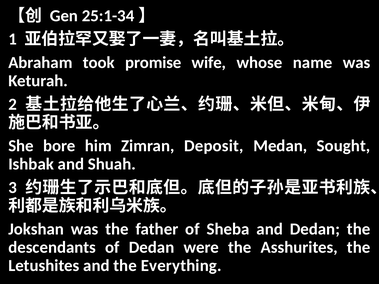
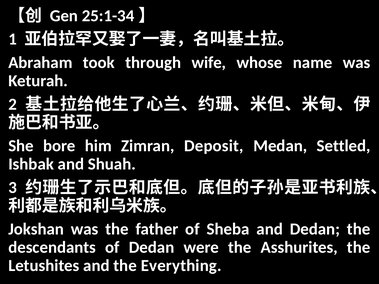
promise: promise -> through (153, 63)
Sought: Sought -> Settled (344, 146)
